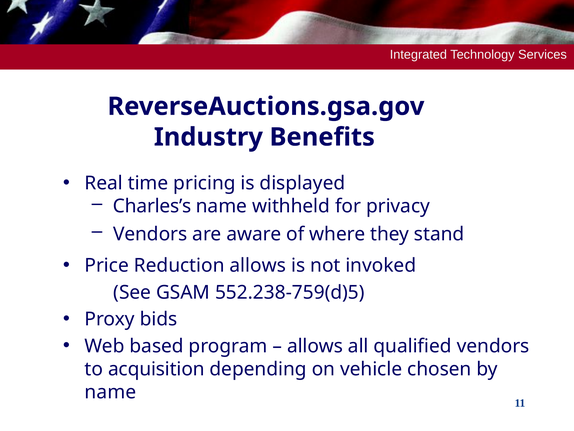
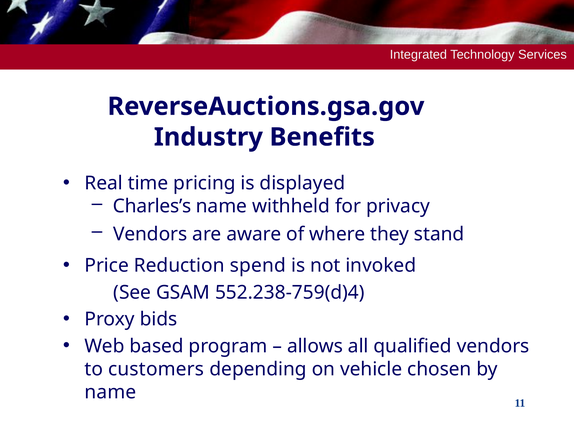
Reduction allows: allows -> spend (258, 265)
552.238-759(d)5: 552.238-759(d)5 -> 552.238-759(d)4 (290, 292)
acquisition: acquisition -> customers (156, 369)
